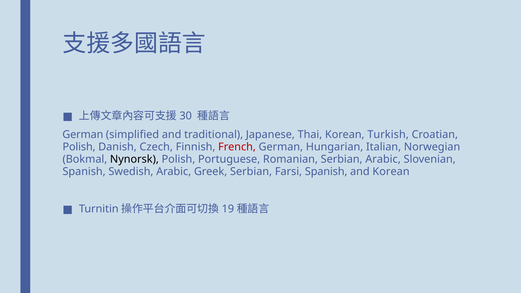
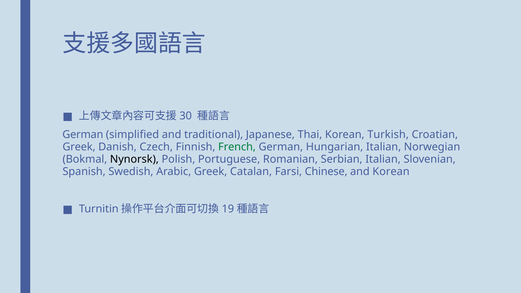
Polish: Polish -> Greek (79, 147)
French colour: red -> green (237, 147)
Serbian Arabic: Arabic -> Italian (383, 159)
Greek Serbian: Serbian -> Catalan (251, 171)
Farsi Spanish: Spanish -> Chinese (326, 171)
